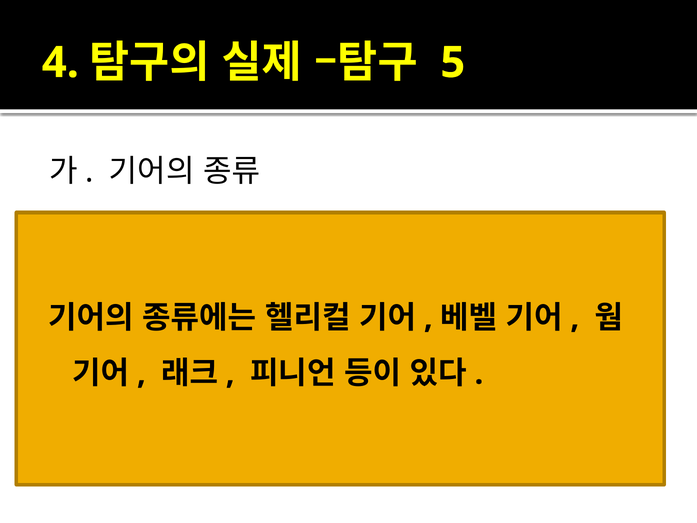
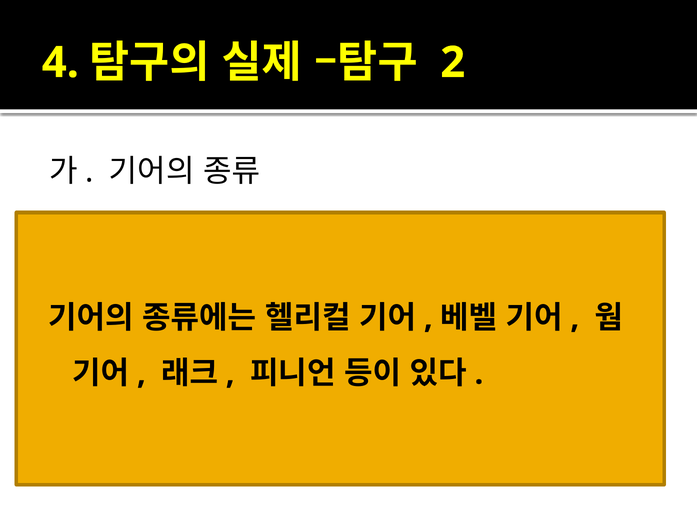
5: 5 -> 2 (453, 63)
